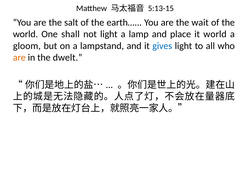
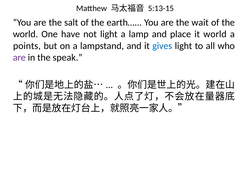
shall: shall -> have (71, 34)
gloom: gloom -> points (27, 46)
are colour: orange -> purple (19, 57)
dwelt: dwelt -> speak (68, 57)
